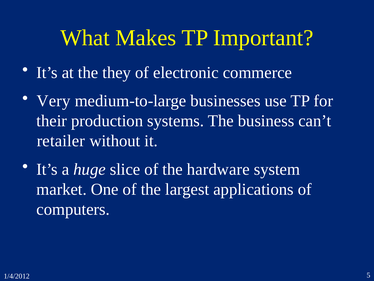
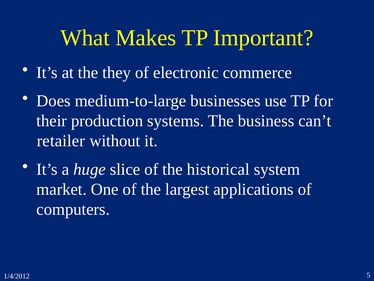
Very: Very -> Does (54, 101)
hardware: hardware -> historical (218, 169)
